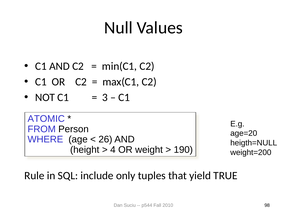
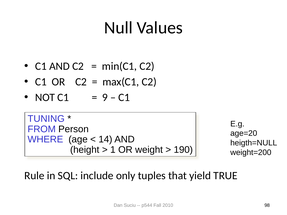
3: 3 -> 9 (105, 98)
ATOMIC: ATOMIC -> TUNING (46, 119)
26: 26 -> 14 (105, 140)
4: 4 -> 1 (113, 150)
